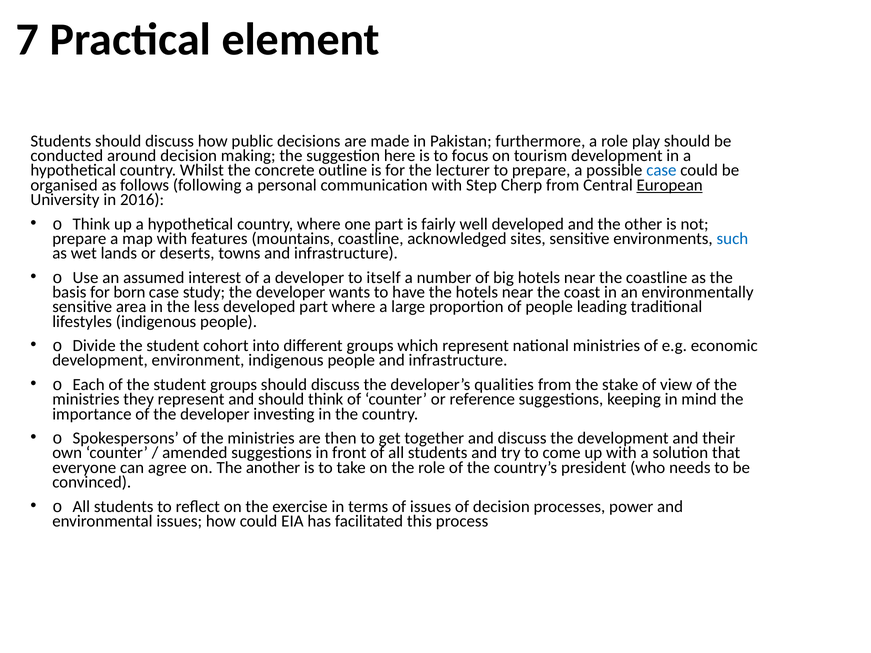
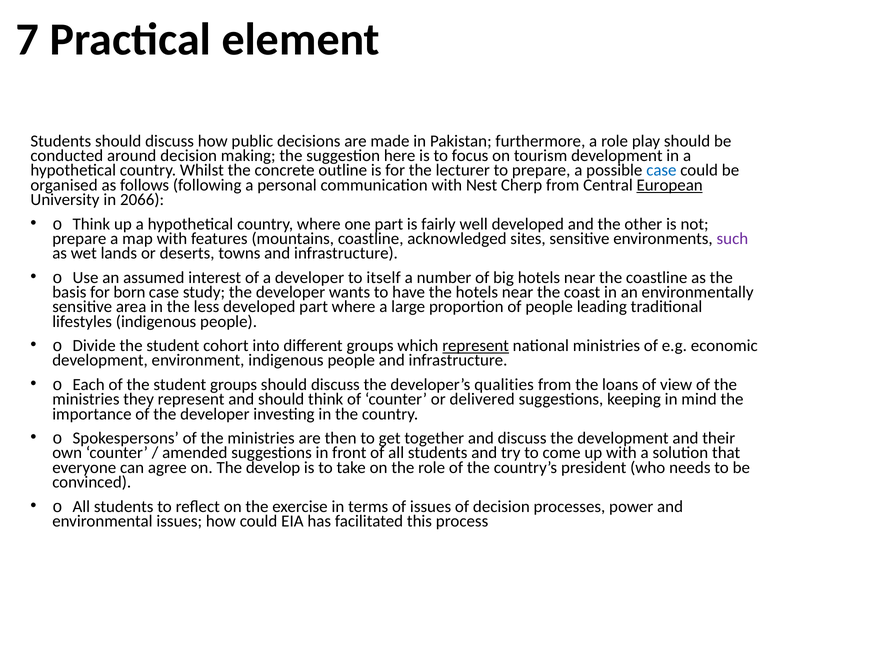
Step: Step -> Nest (482, 185)
2016: 2016 -> 2066 (142, 200)
such colour: blue -> purple (732, 239)
represent underline: none -> present (476, 346)
stake: stake -> loans (620, 385)
reference: reference -> delivered (482, 399)
another: another -> develop (273, 468)
